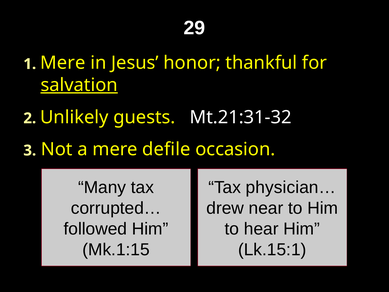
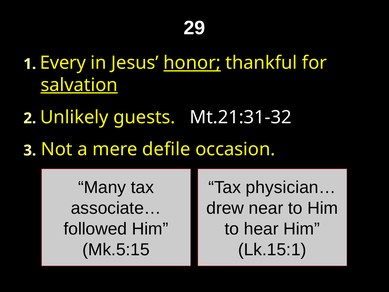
1 Mere: Mere -> Every (63, 63)
honor underline: none -> present (192, 63)
corrupted…: corrupted… -> associate… (116, 208)
Mk.1:15: Mk.1:15 -> Mk.5:15 (116, 250)
